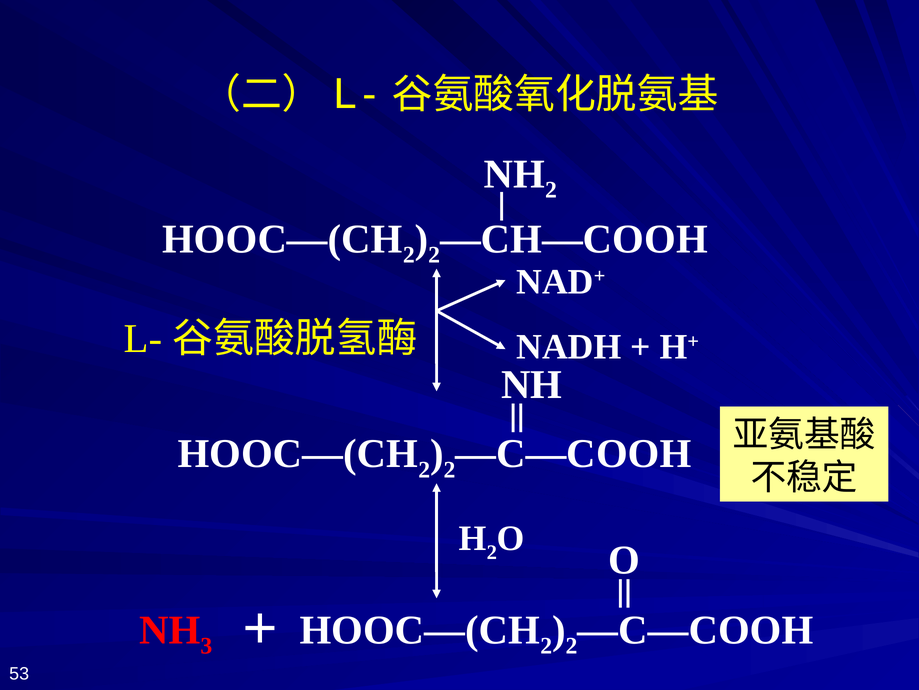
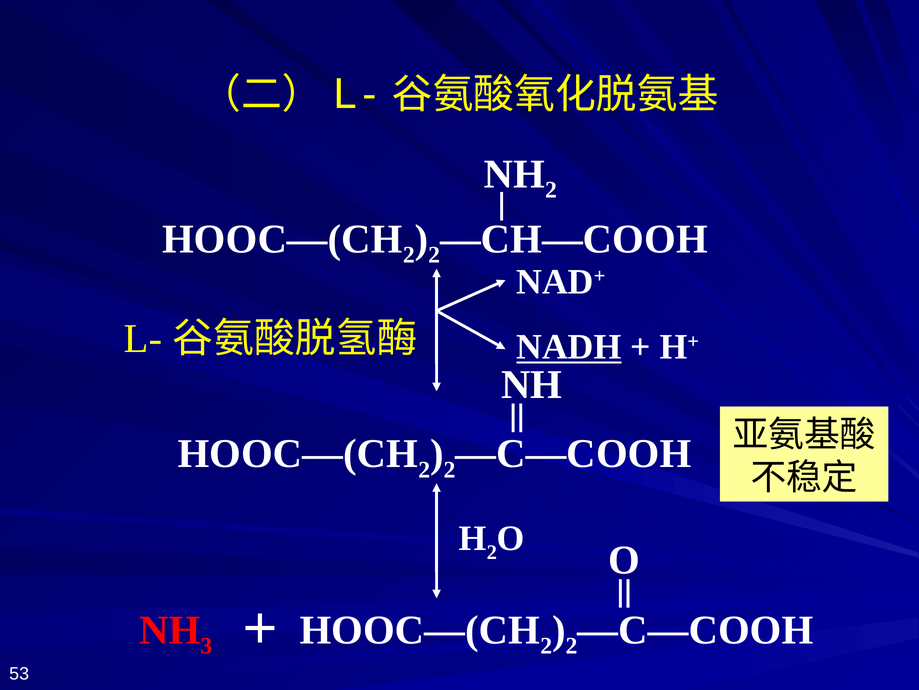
NADH underline: none -> present (569, 347)
